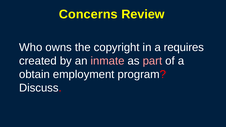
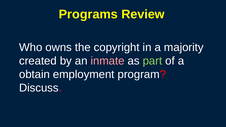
Concerns: Concerns -> Programs (88, 14)
requires: requires -> majority (184, 47)
part colour: pink -> light green (152, 61)
